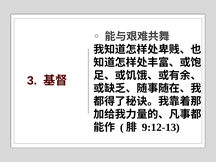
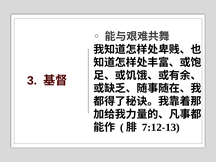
9:12-13: 9:12-13 -> 7:12-13 (161, 127)
